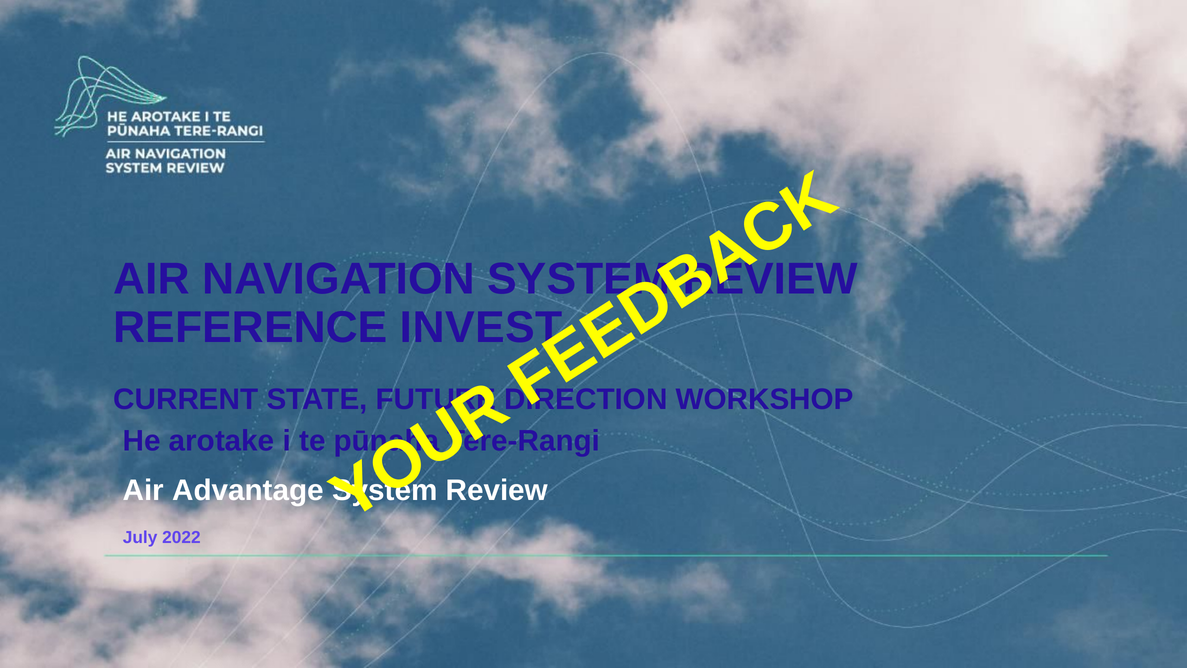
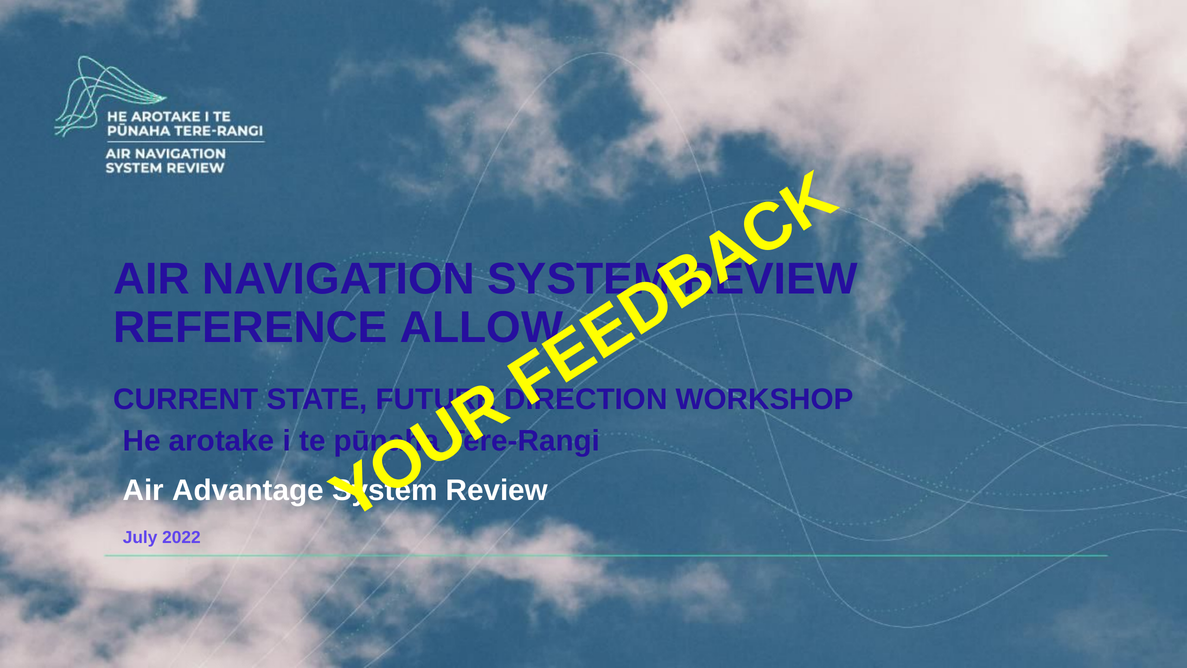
INVEST: INVEST -> ALLOW (481, 327)
